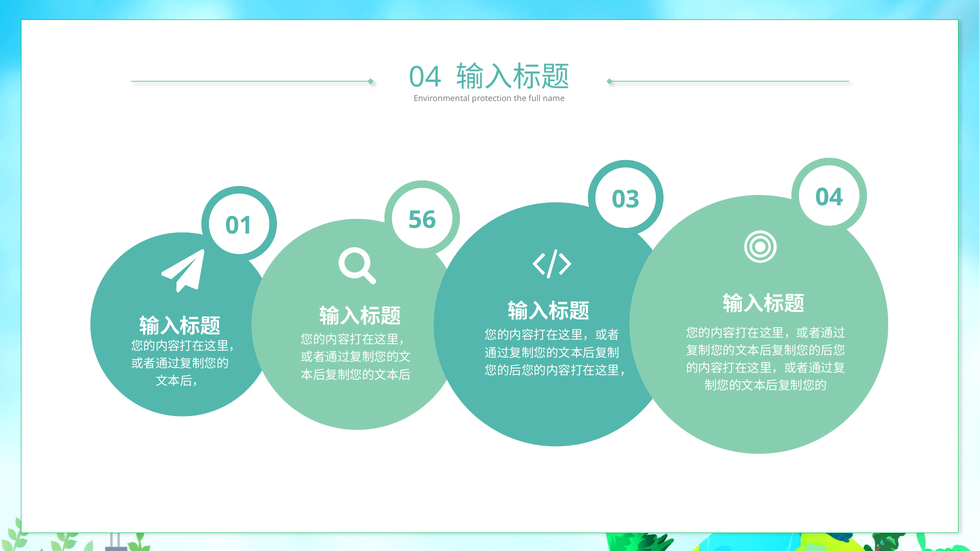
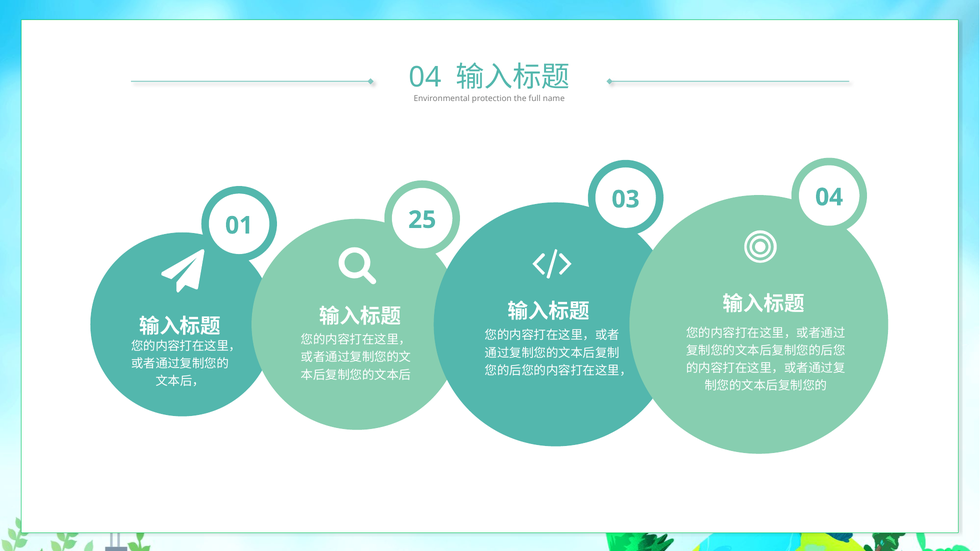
56: 56 -> 25 (422, 220)
